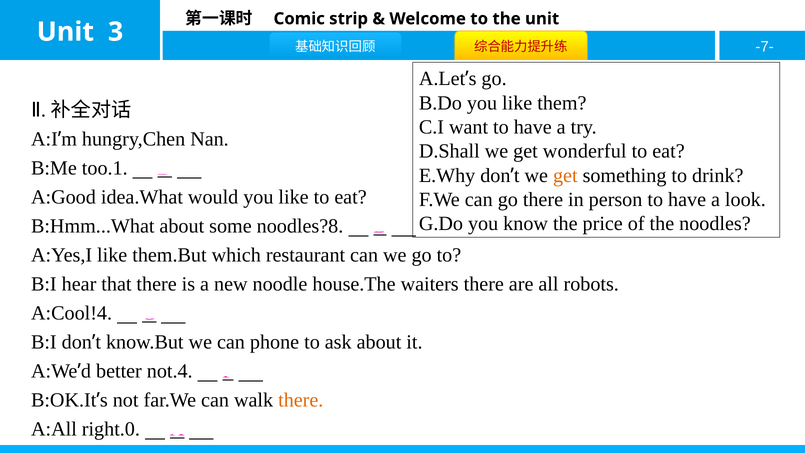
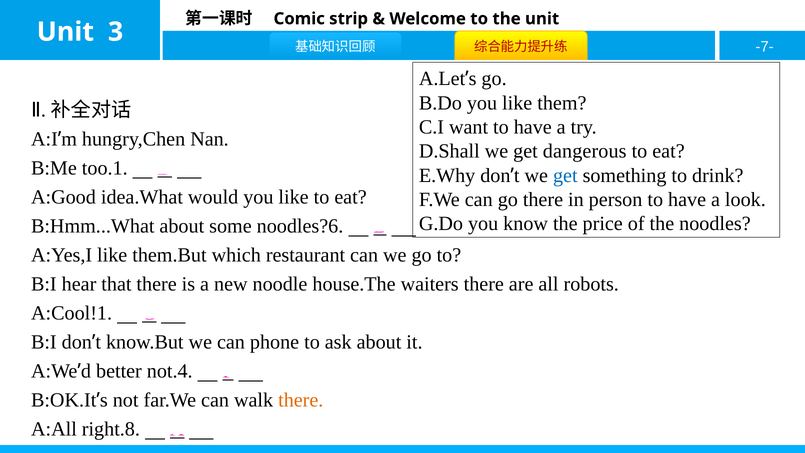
wonderful: wonderful -> dangerous (585, 151)
get colour: orange -> blue (565, 175)
noodles?8: noodles?8 -> noodles?6 (300, 226)
A:Cool!4: A:Cool!4 -> A:Cool!1 (72, 313)
right.0: right.0 -> right.8 (111, 429)
